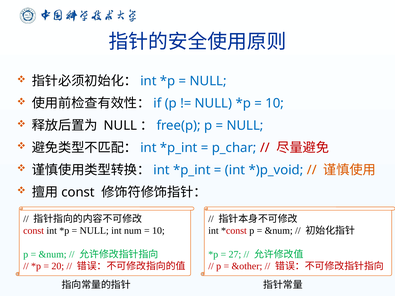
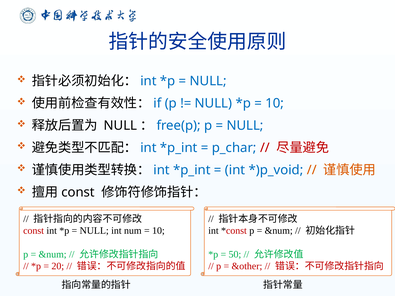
27: 27 -> 50 (235, 255)
